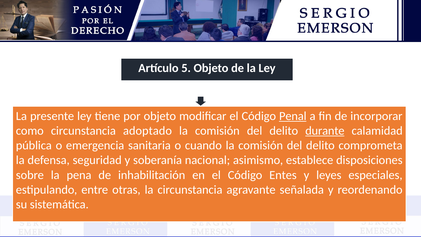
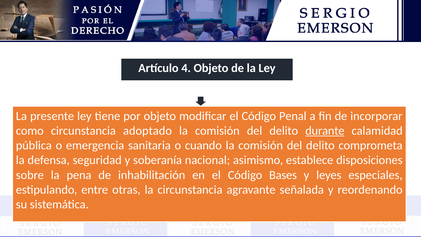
5: 5 -> 4 (186, 68)
Penal underline: present -> none (293, 116)
Entes: Entes -> Bases (283, 175)
